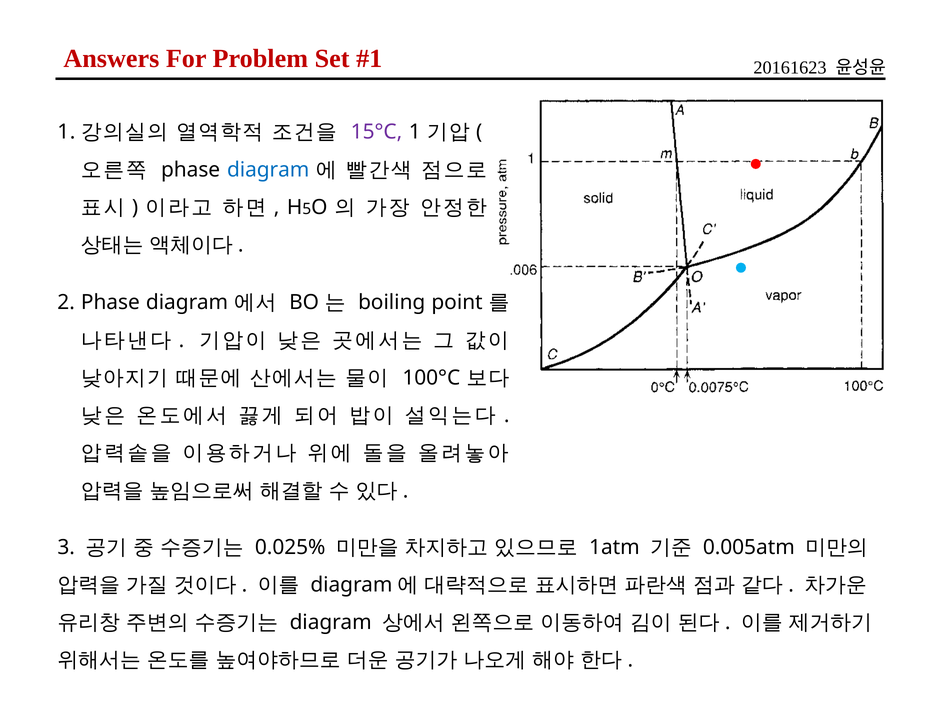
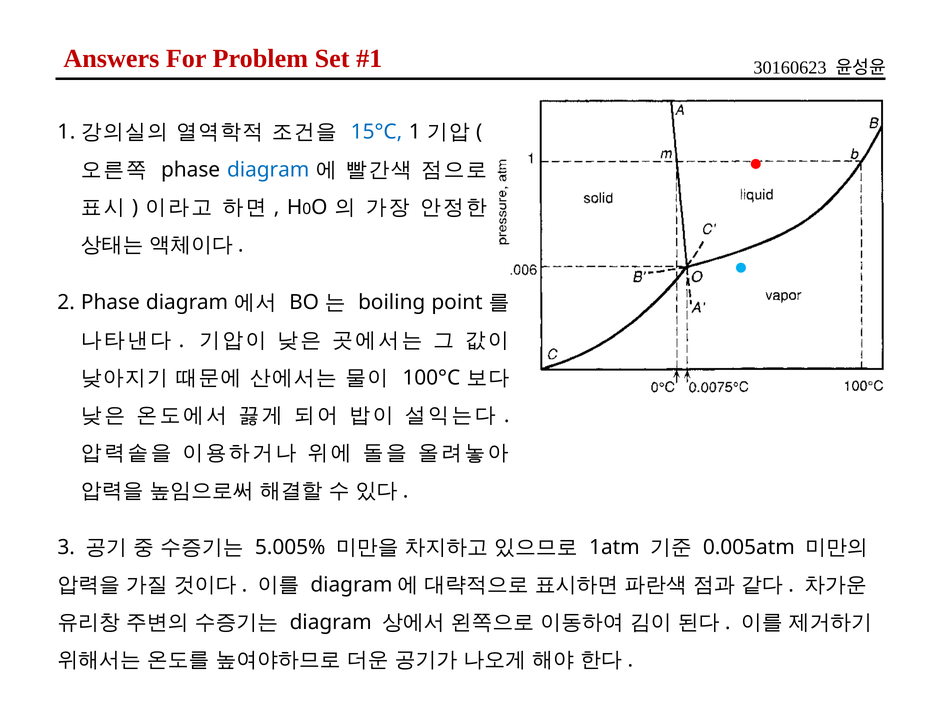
20161623: 20161623 -> 30160623 (790, 67)
15°C colour: purple -> blue (376, 132)
5: 5 -> 0 (307, 209)
0.025%: 0.025% -> 5.005% (290, 547)
